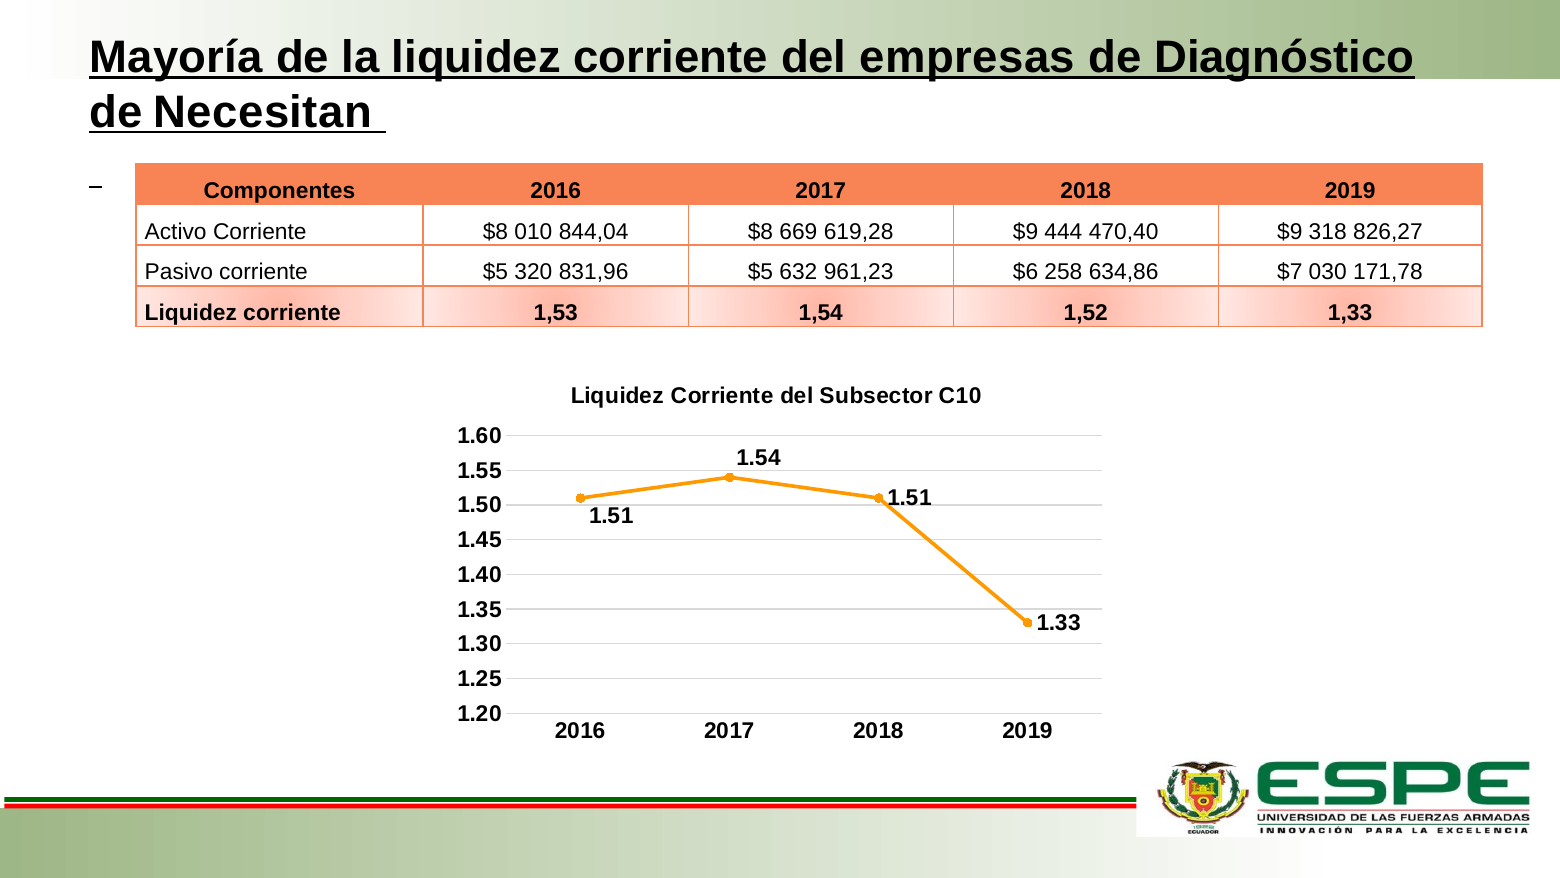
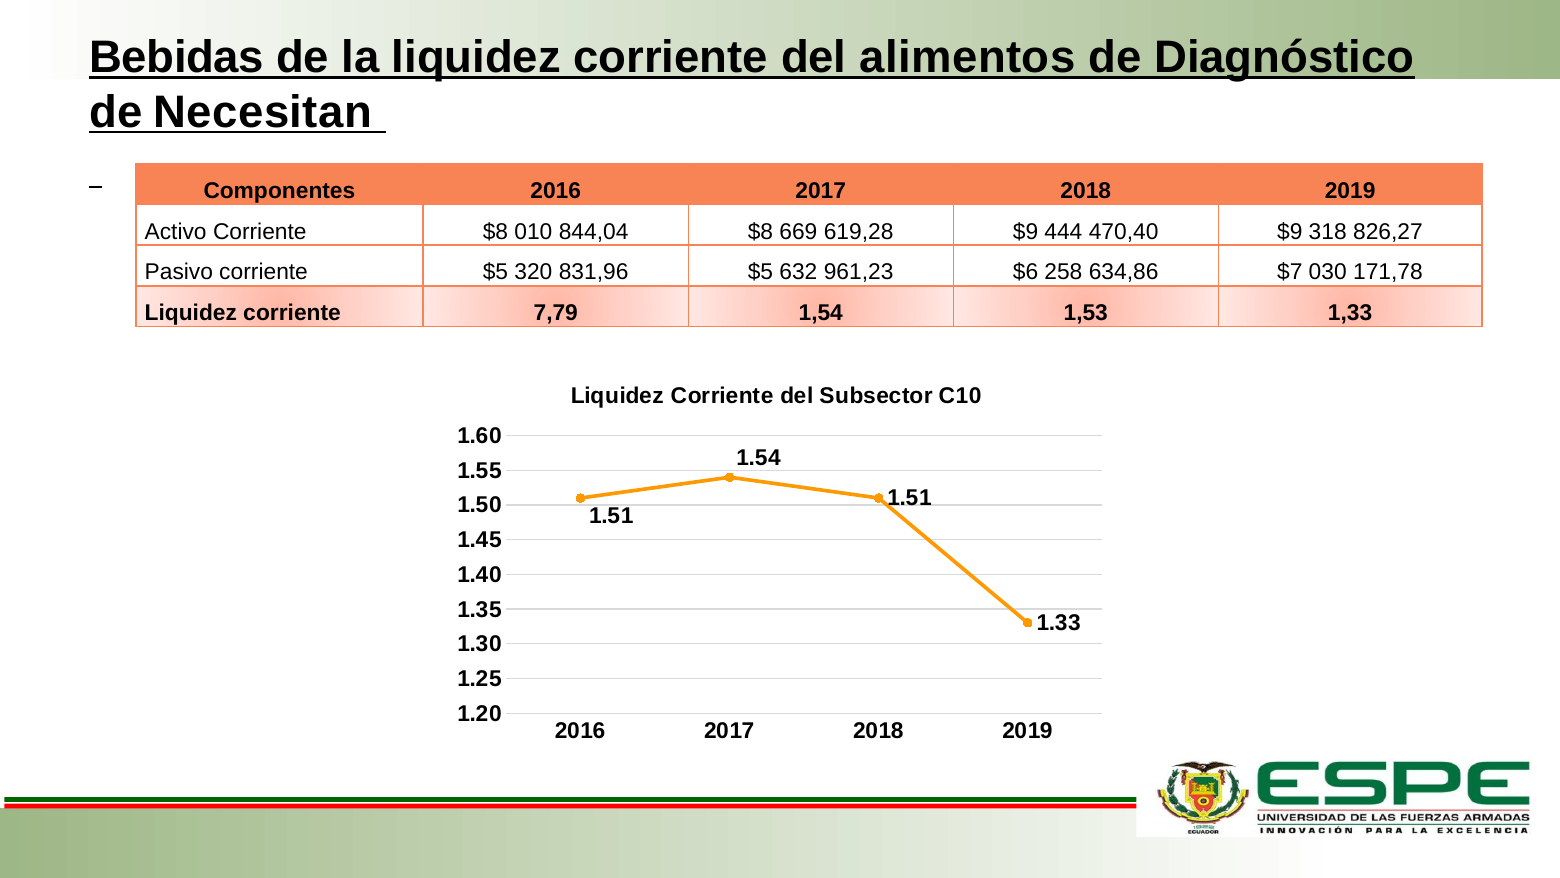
Mayoría: Mayoría -> Bebidas (177, 58)
empresas: empresas -> alimentos (967, 58)
1,53: 1,53 -> 7,79 (556, 313)
1,52: 1,52 -> 1,53 (1086, 313)
